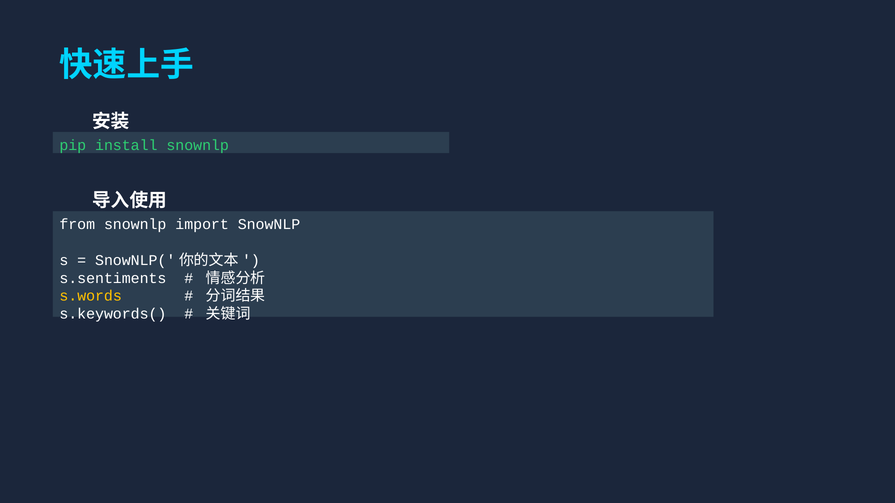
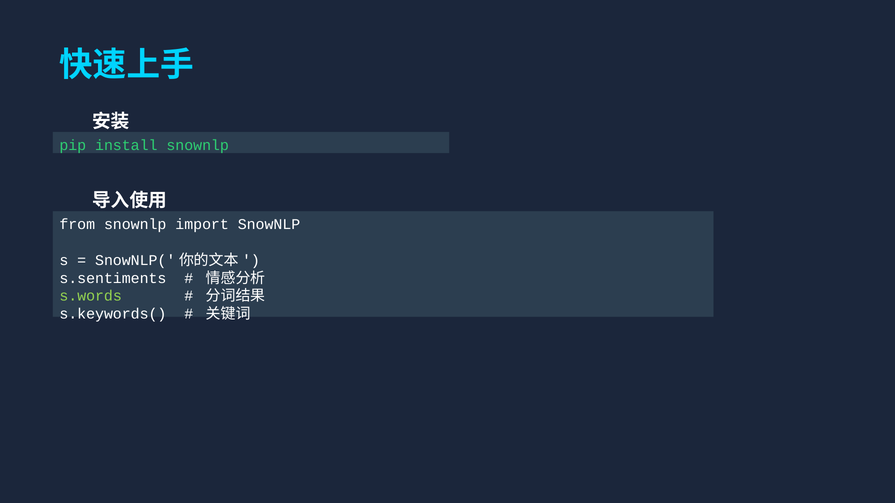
s.words colour: yellow -> light green (91, 296)
